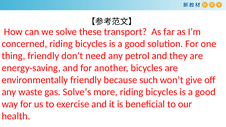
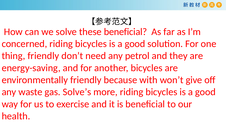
these transport: transport -> beneficial (125, 32)
such: such -> with (149, 80)
